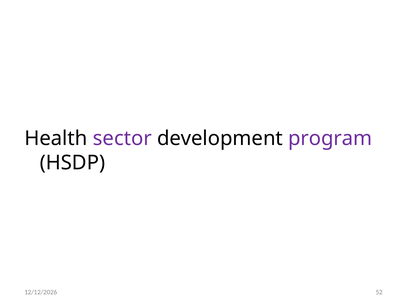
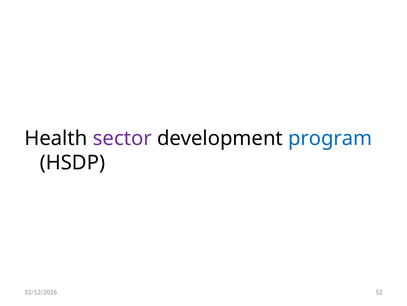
program colour: purple -> blue (330, 138)
